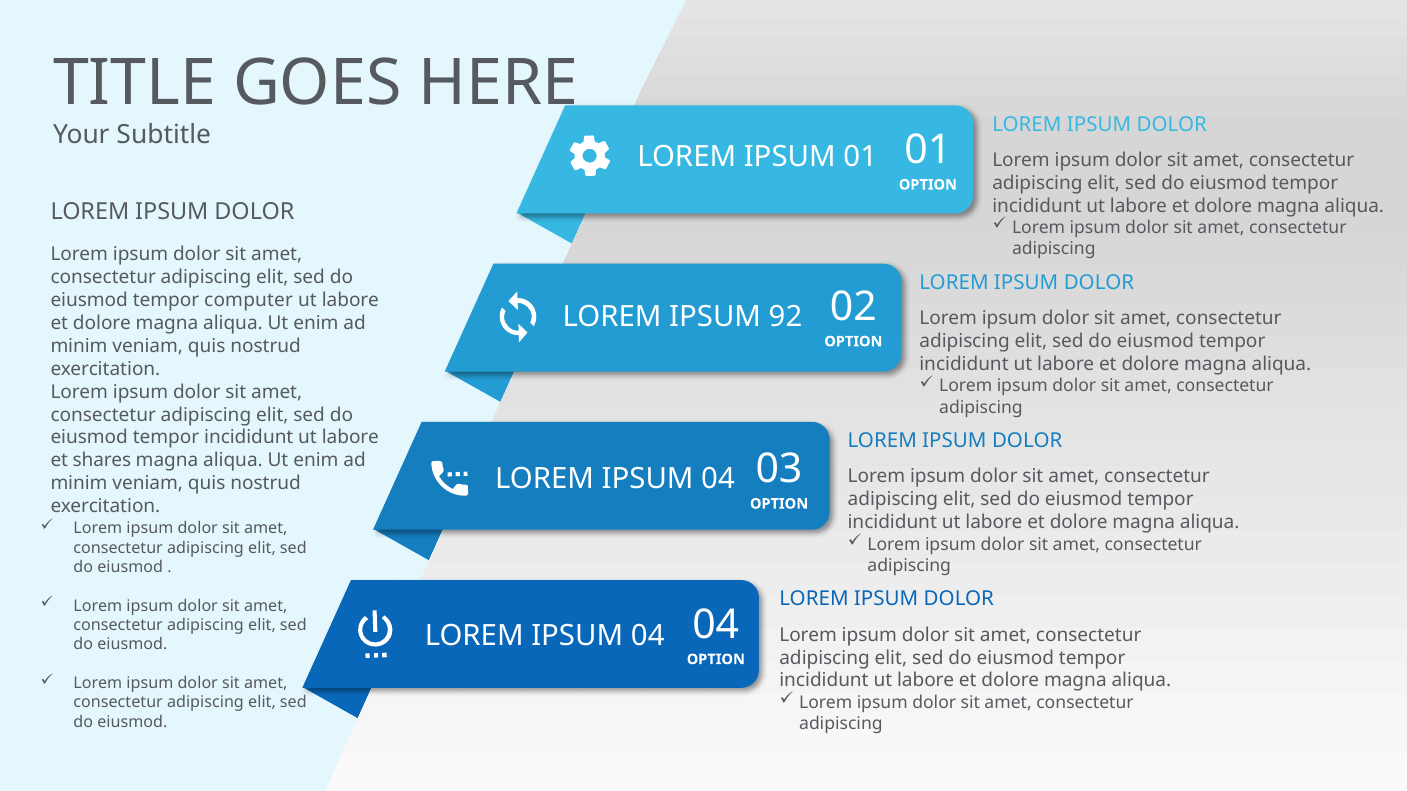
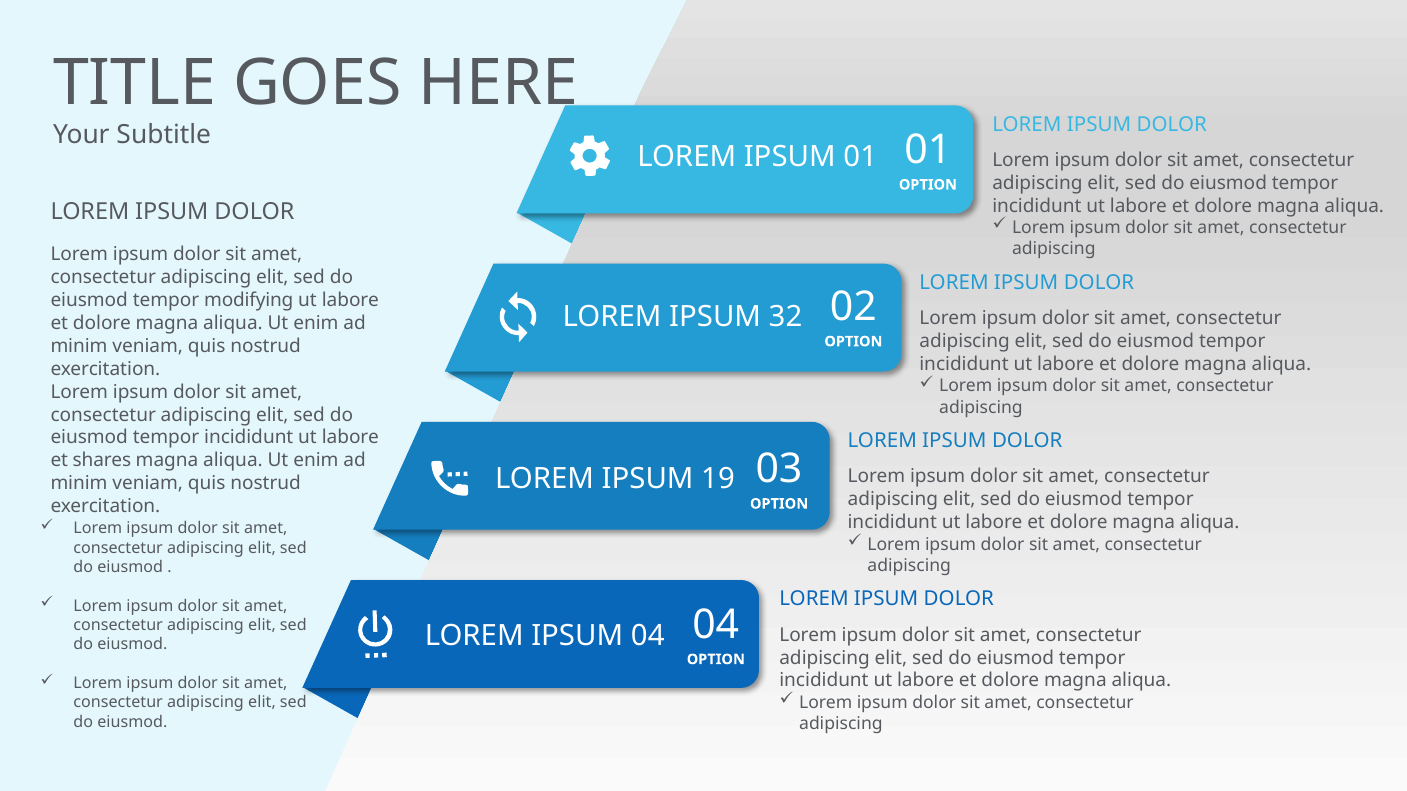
computer: computer -> modifying (249, 301)
92: 92 -> 32 (786, 317)
04: 04 -> 19 (718, 479)
